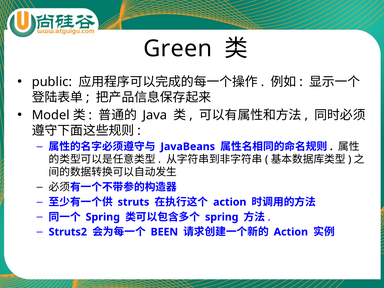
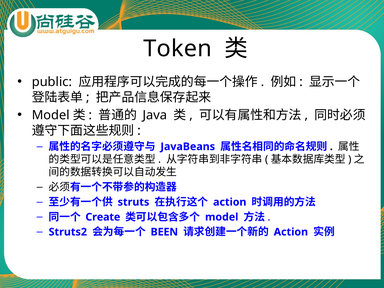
Green: Green -> Token (178, 49)
Spring: Spring -> Create (103, 217)
spring: spring -> model (222, 217)
